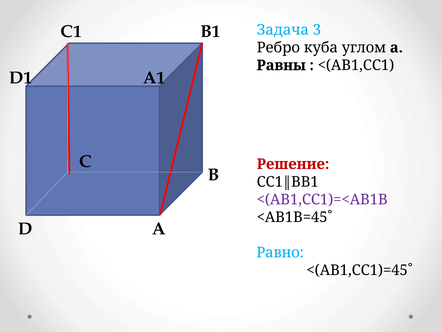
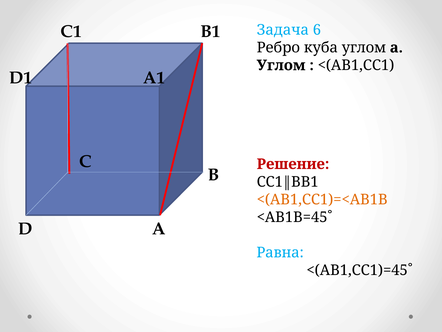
3: 3 -> 6 (317, 30)
Равны: Равны -> Углом (281, 65)
<(АВ1,СС1)=<АВ1В colour: purple -> orange (322, 199)
Равно: Равно -> Равна (280, 252)
